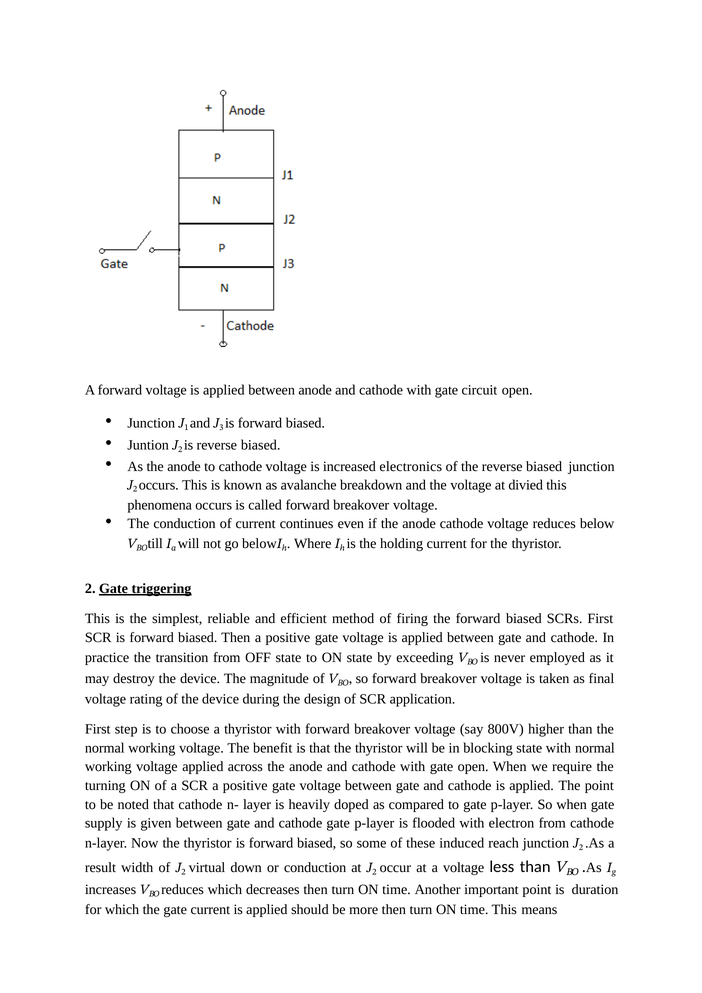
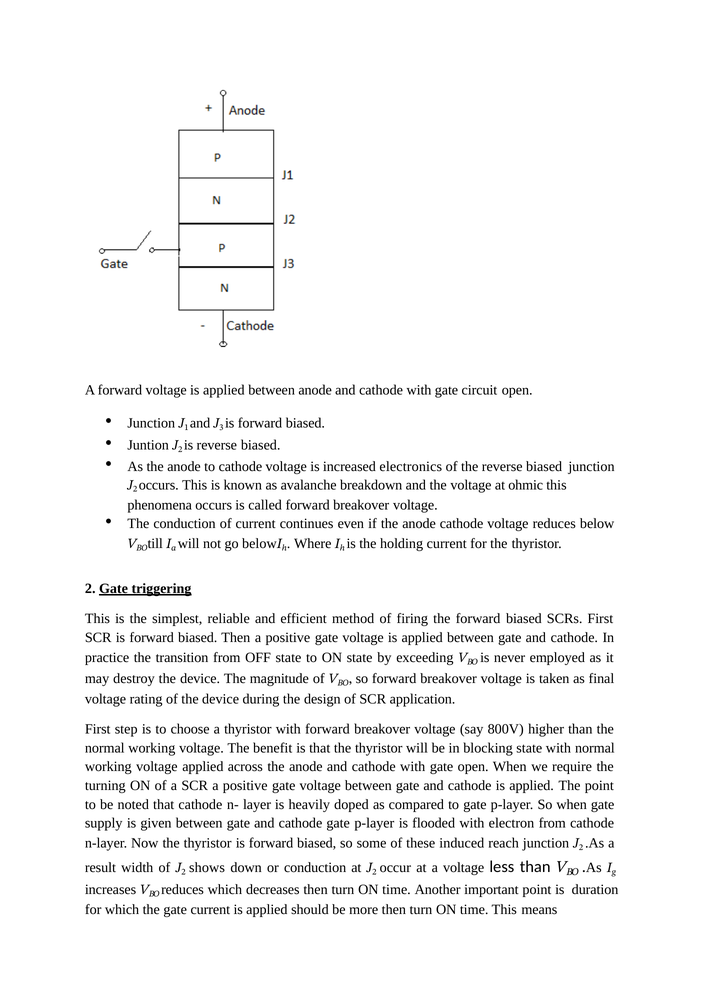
divied: divied -> ohmic (526, 485)
virtual: virtual -> shows (207, 868)
